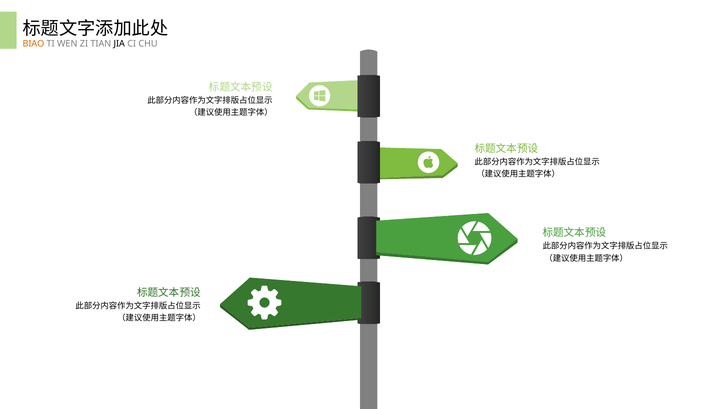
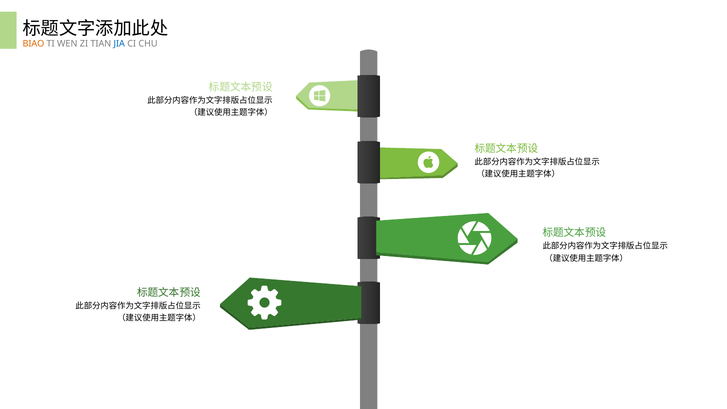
JIA colour: black -> blue (119, 44)
